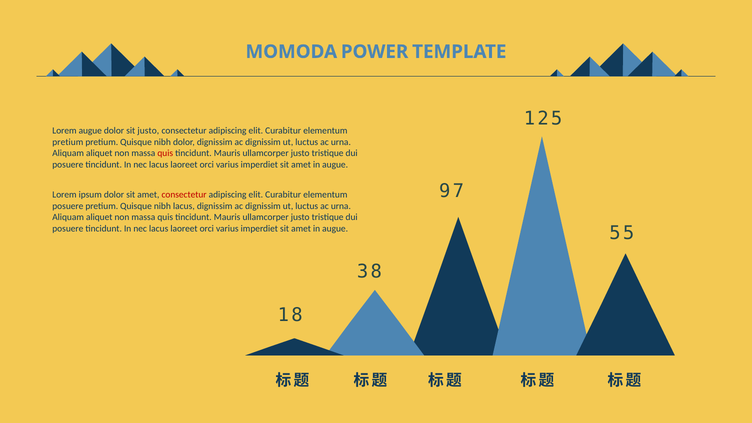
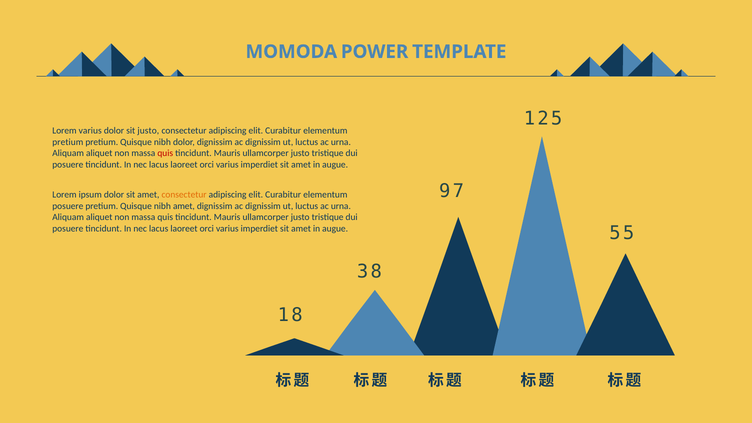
Lorem augue: augue -> varius (90, 131)
consectetur colour: red -> orange (184, 195)
nibh lacus: lacus -> amet (184, 206)
